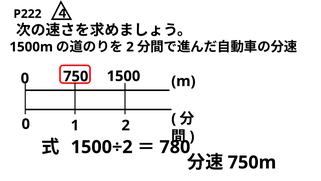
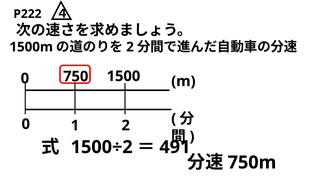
780: 780 -> 491 (175, 147)
